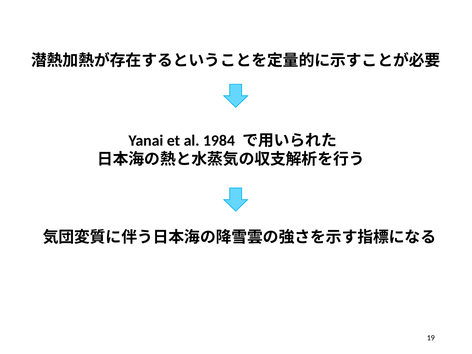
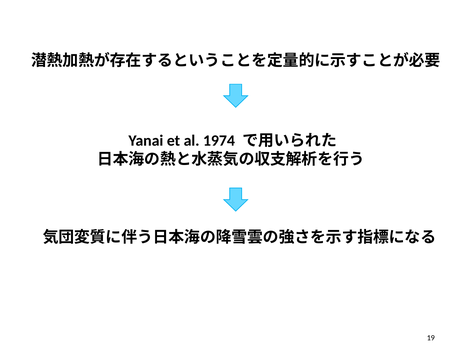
1984: 1984 -> 1974 (219, 140)
